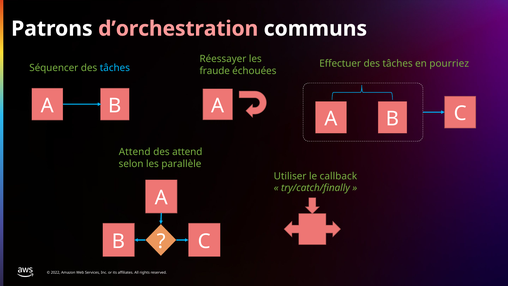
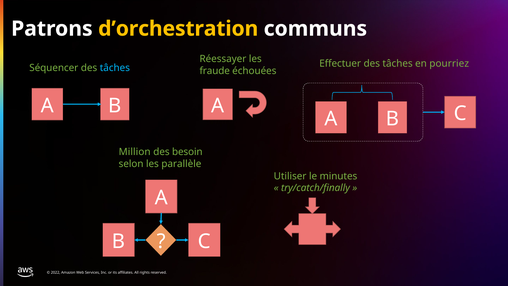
d’orchestration colour: pink -> yellow (178, 29)
Attend: Attend -> Million (135, 152)
des attend: attend -> besoin (187, 152)
callback: callback -> minutes (338, 176)
